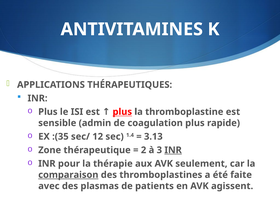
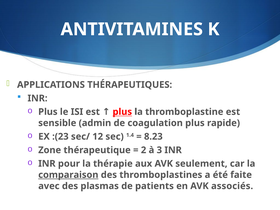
:(35: :(35 -> :(23 (60, 137)
3.13: 3.13 -> 8.23 (153, 137)
INR underline: present -> none (173, 150)
agissent: agissent -> associés (232, 186)
